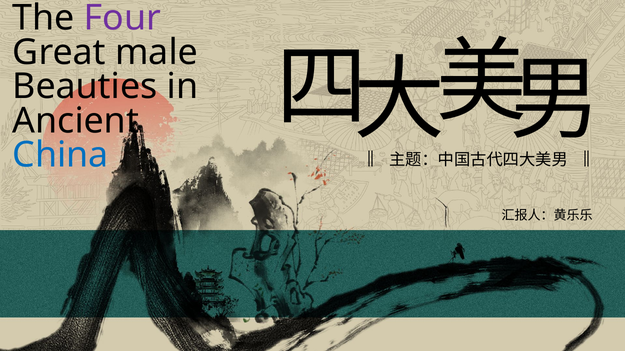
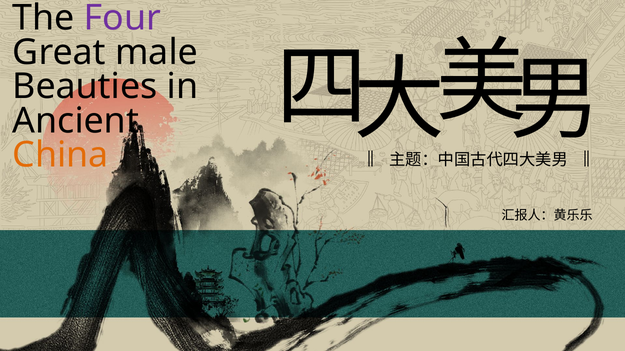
China colour: blue -> orange (61, 155)
